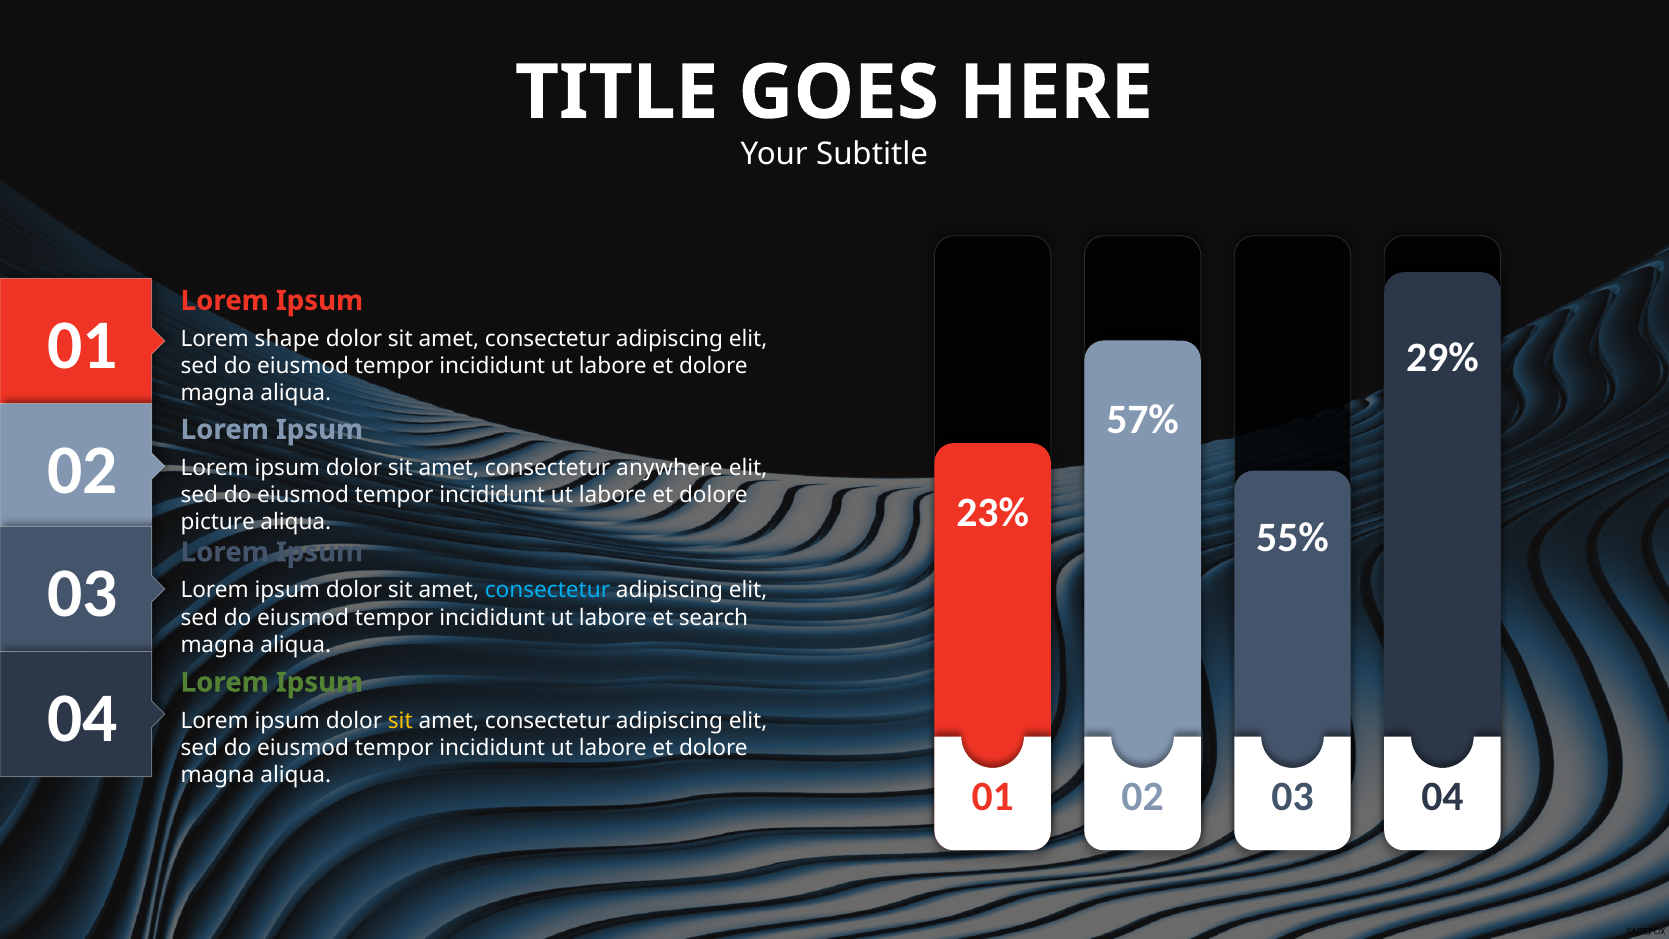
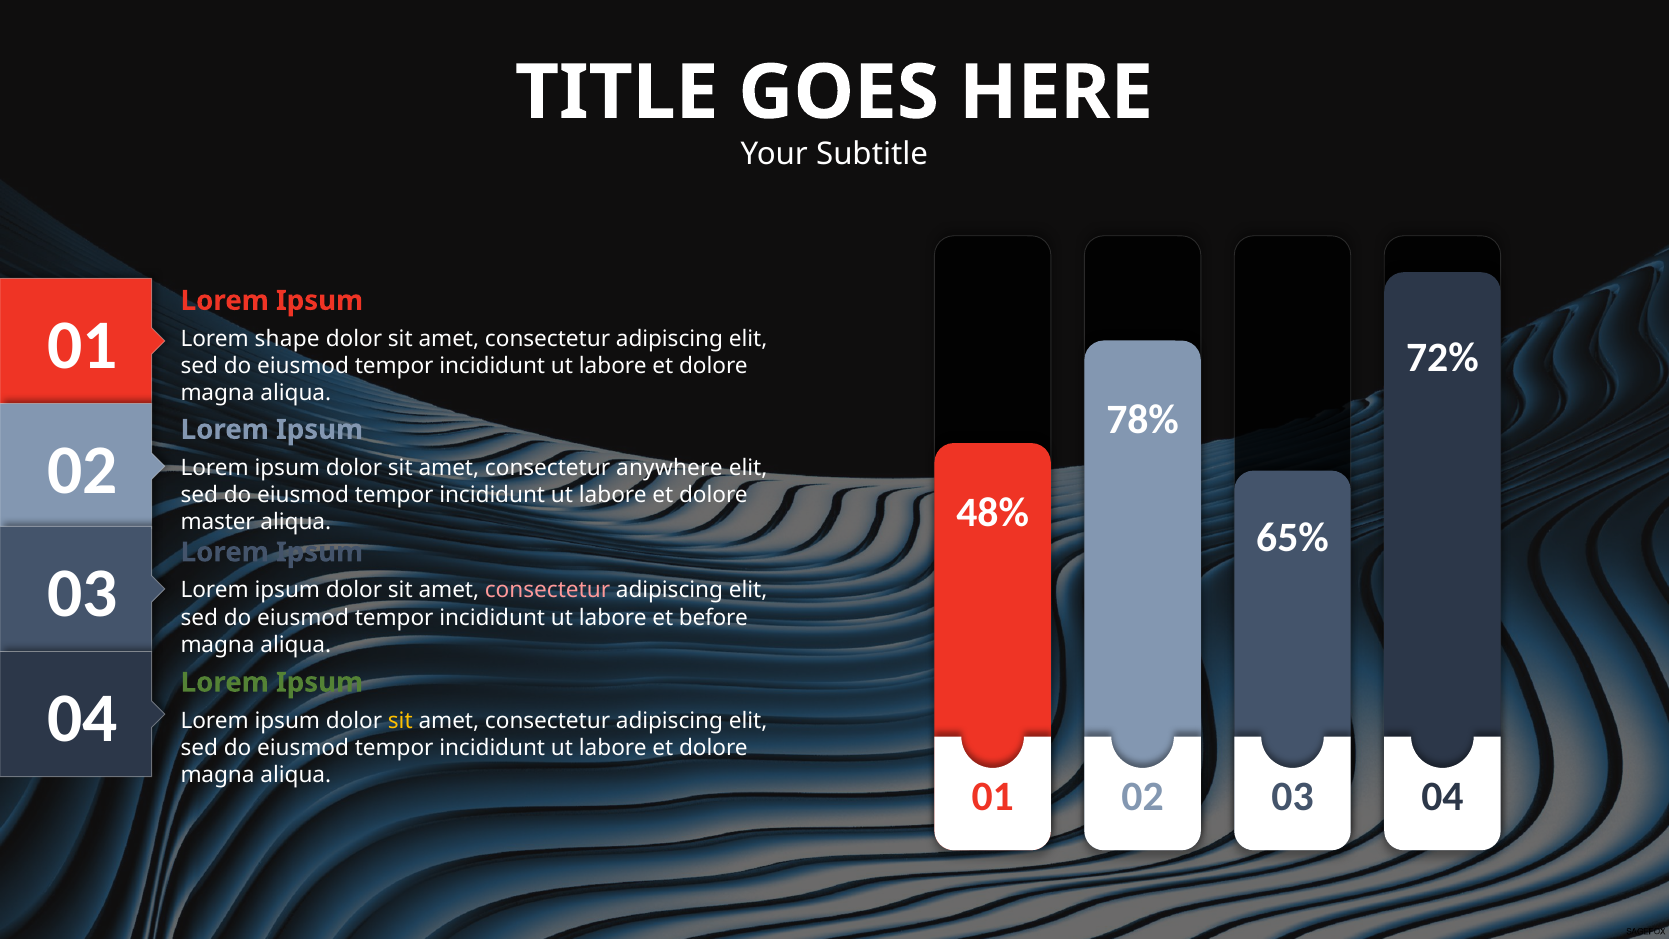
29%: 29% -> 72% (1442, 357)
57%: 57% -> 78% (1143, 419)
23%: 23% -> 48% (993, 513)
picture: picture -> master (218, 522)
55%: 55% -> 65% (1293, 538)
consectetur colour: light blue -> pink (548, 590)
search: search -> before (713, 618)
